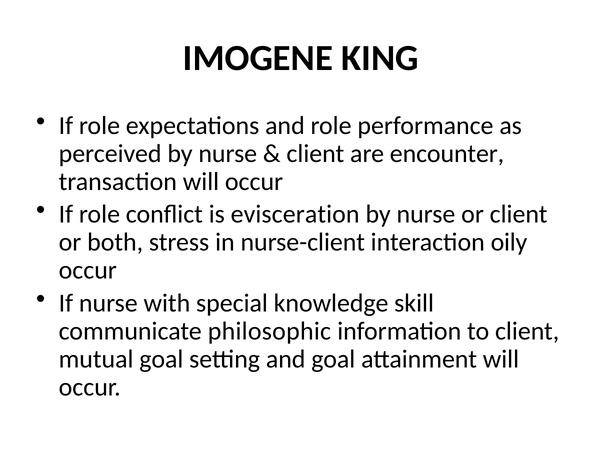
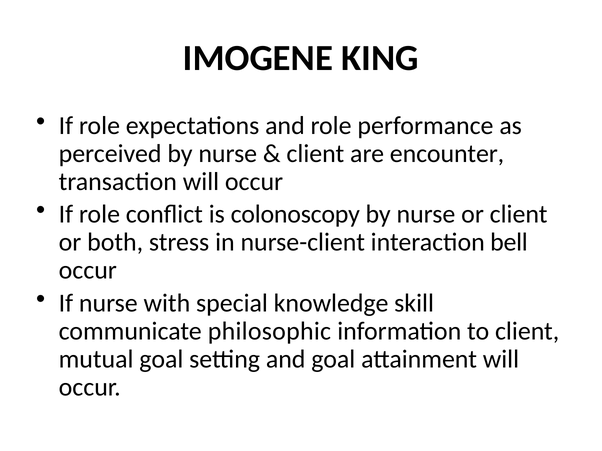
evisceration: evisceration -> colonoscopy (295, 215)
oily: oily -> bell (509, 243)
